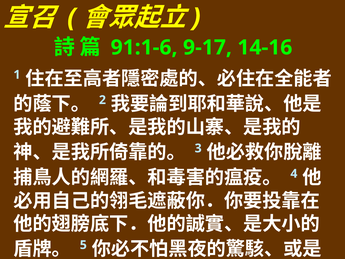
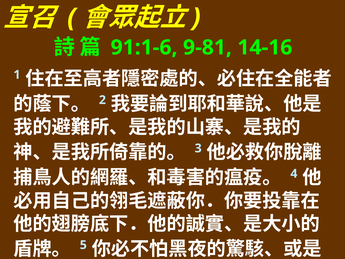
9-17: 9-17 -> 9-81 (207, 47)
